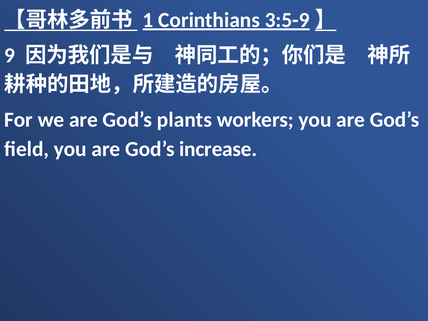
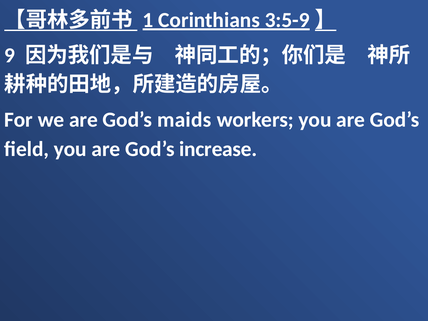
plants: plants -> maids (184, 120)
